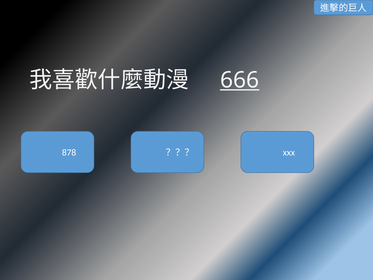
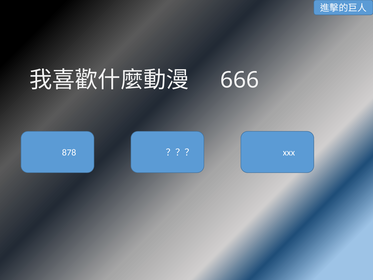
666 underline: present -> none (240, 80)
